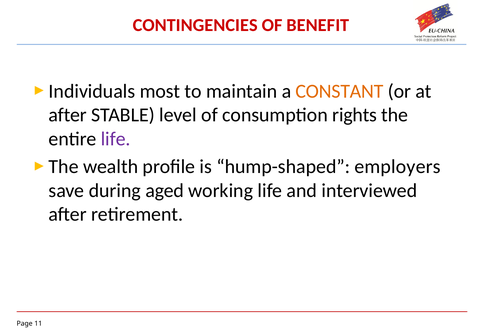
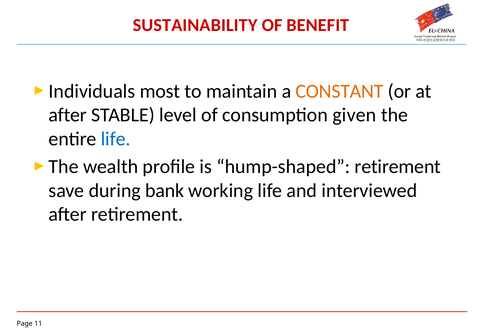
CONTINGENCIES: CONTINGENCIES -> SUSTAINABILITY (195, 25)
rights: rights -> given (354, 115)
life colour: purple -> blue (116, 139)
hump-shaped employers: employers -> retirement (398, 167)
aged: aged -> bank (165, 191)
